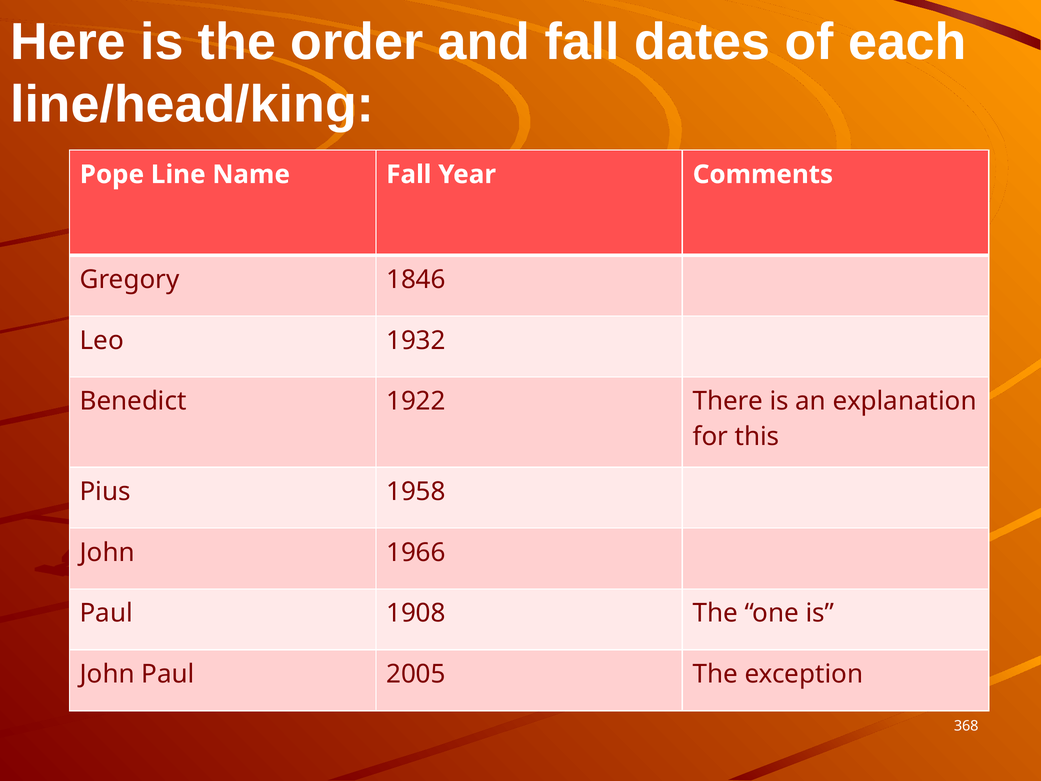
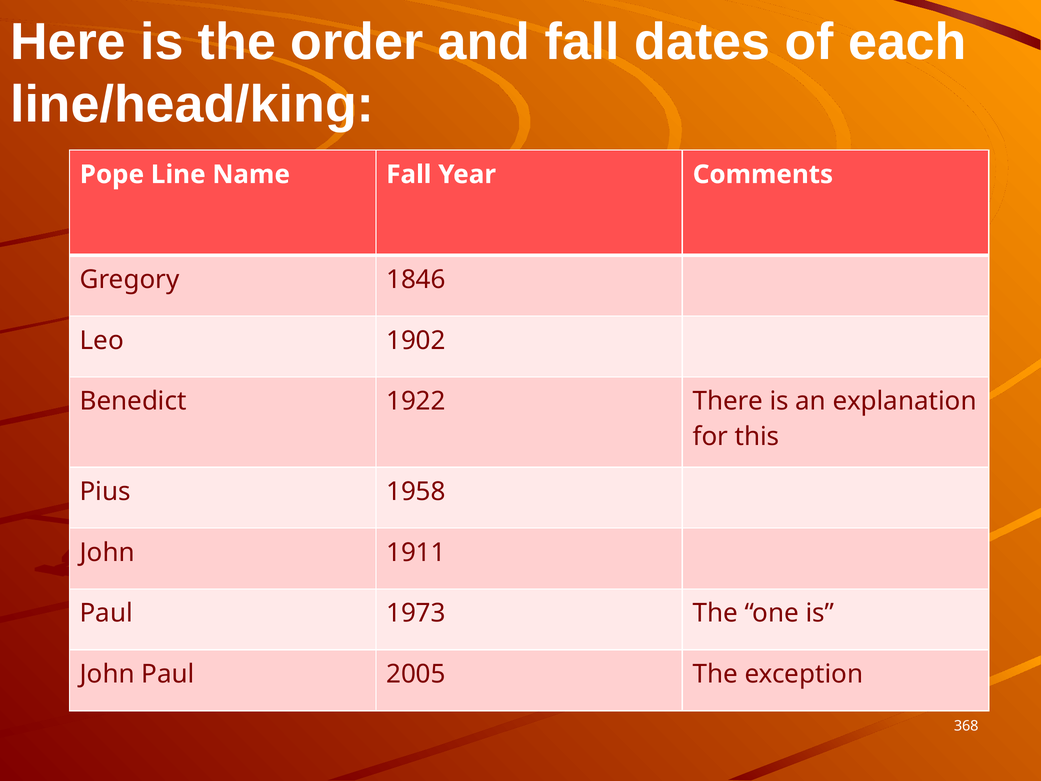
1932: 1932 -> 1902 (416, 340)
1966: 1966 -> 1911 (416, 552)
1908: 1908 -> 1973 (416, 613)
